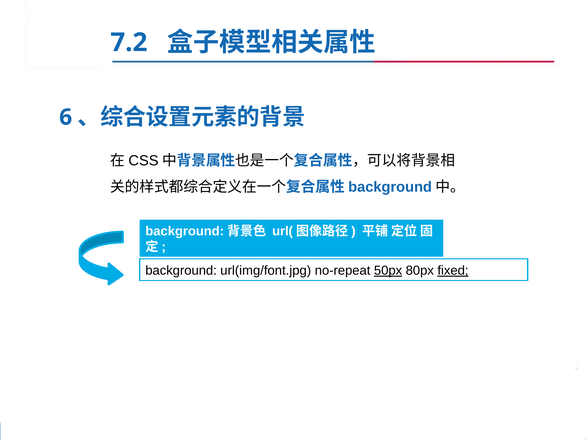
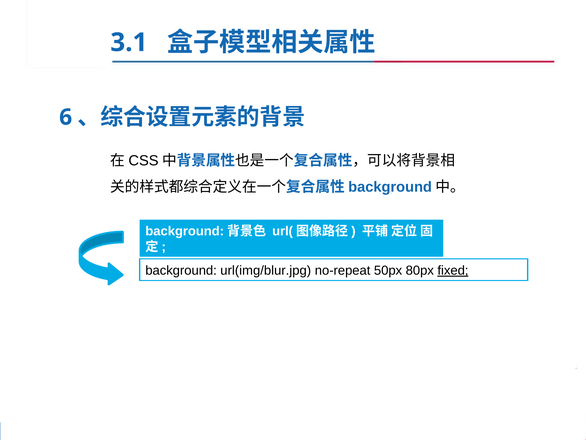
7.2: 7.2 -> 3.1 (129, 42)
url(img/font.jpg: url(img/font.jpg -> url(img/blur.jpg (266, 270)
50px underline: present -> none (388, 270)
